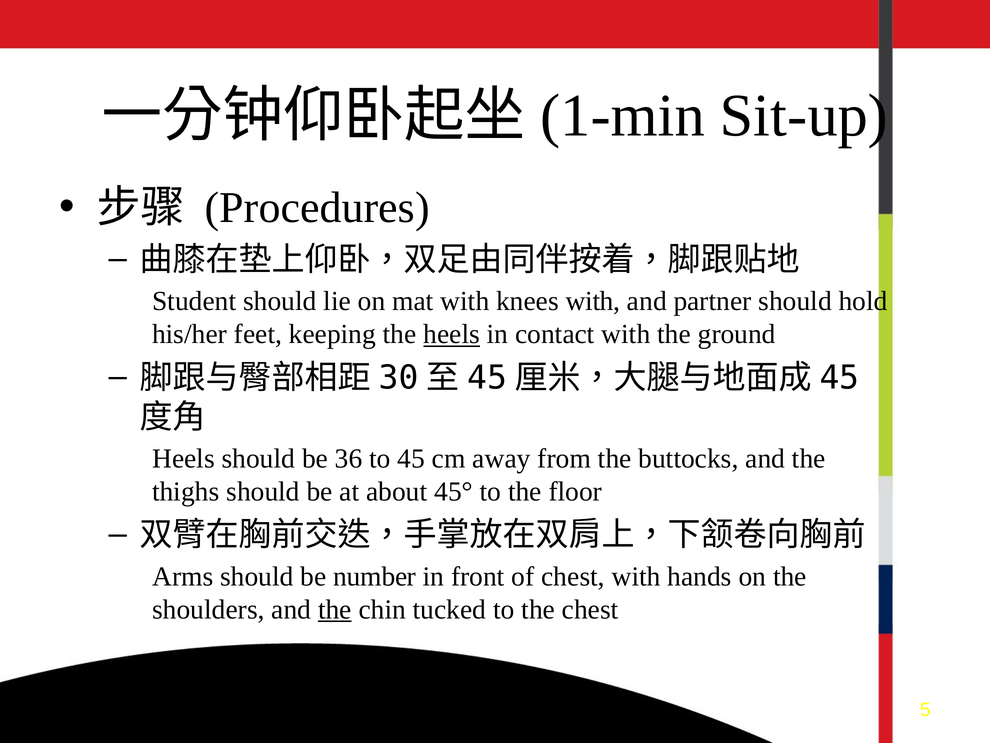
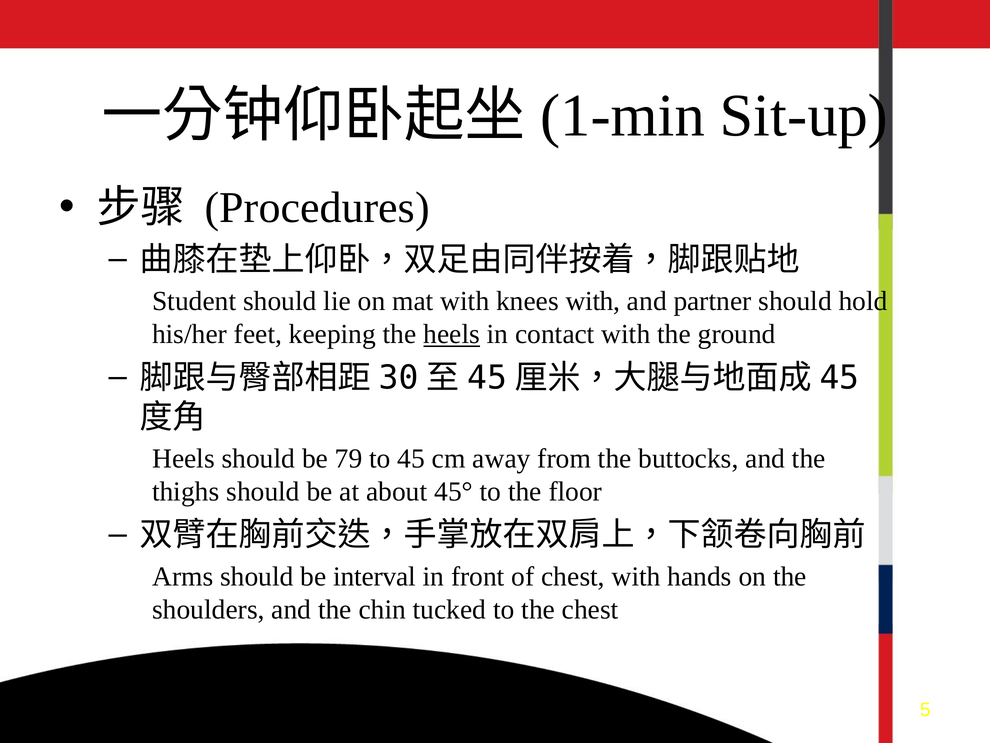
36: 36 -> 79 (349, 458)
number: number -> interval (375, 576)
the underline: present -> none (335, 609)
